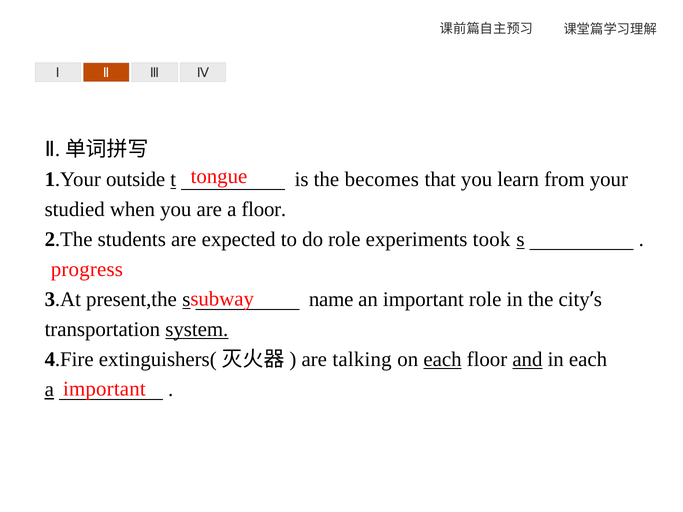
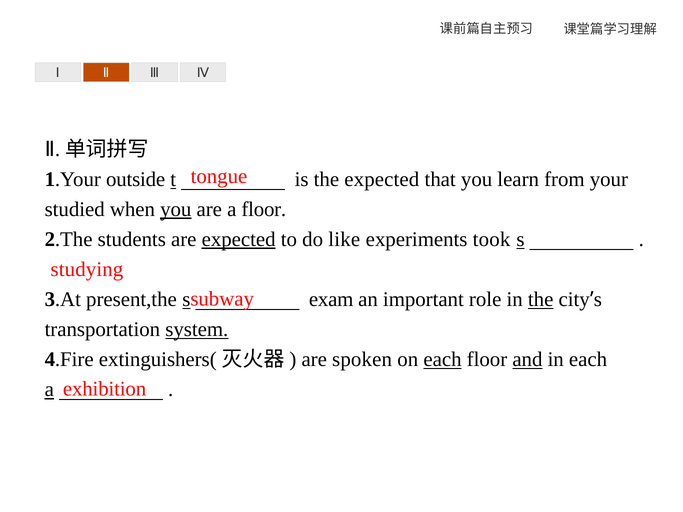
the becomes: becomes -> expected (382, 179)
you underline: none -> present (176, 209)
expected underline: none -> present (239, 240)
do role: role -> like (344, 240)
progress: progress -> studying (87, 269)
name: name -> exam (331, 300)
the underline: none -> present (541, 300)
talking: talking -> spoken (362, 360)
important: important -> exhibition (105, 389)
